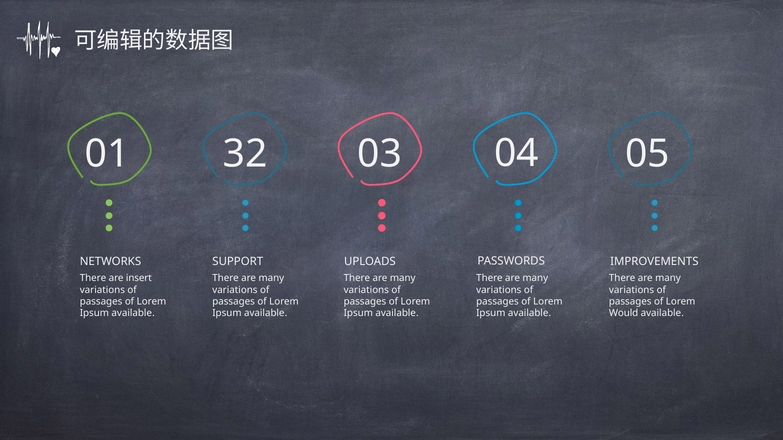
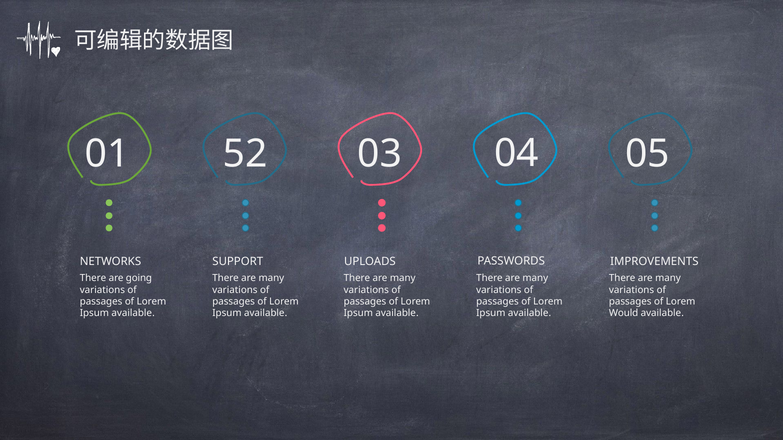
32: 32 -> 52 (245, 154)
insert: insert -> going (139, 278)
